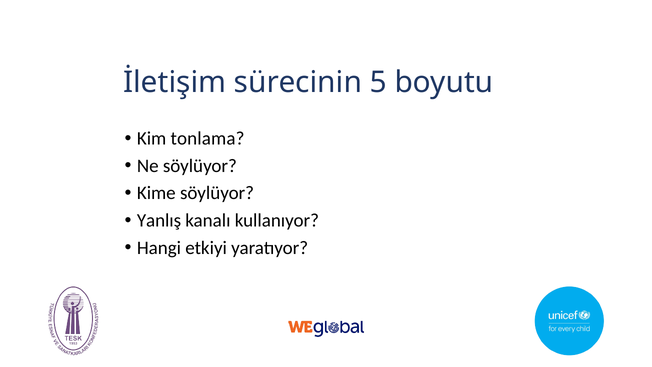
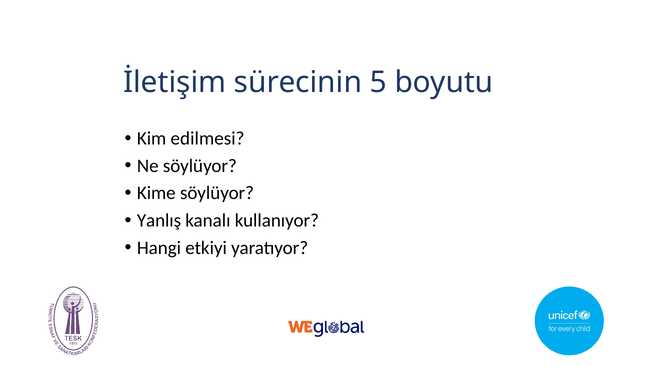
tonlama: tonlama -> edilmesi (208, 138)
